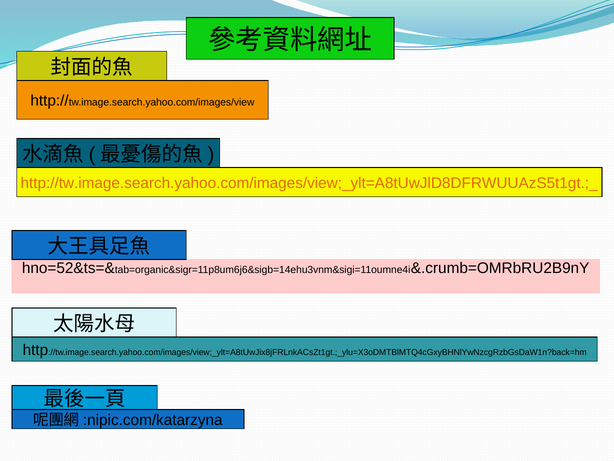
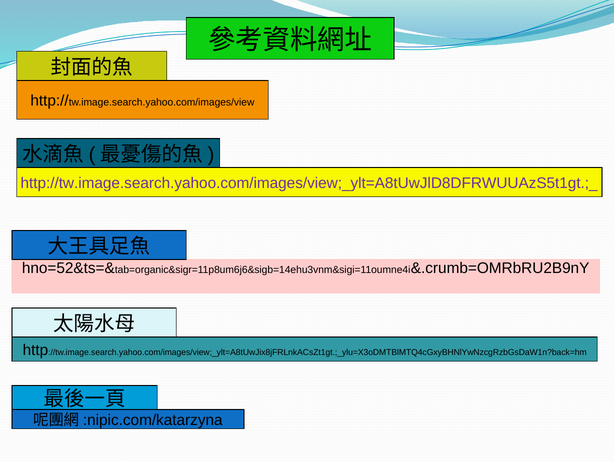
http://tw.image.search.yahoo.com/images/view;_ylt=A8tUwJlD8DFRWUUAzS5t1gt.;_ colour: orange -> purple (309, 183)
